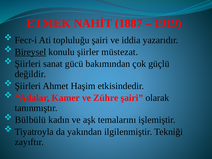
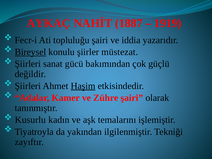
ETMEK: ETMEK -> AYKAÇ (49, 23)
Haşim underline: none -> present (83, 86)
Bülbülü: Bülbülü -> Kusurlu (30, 120)
